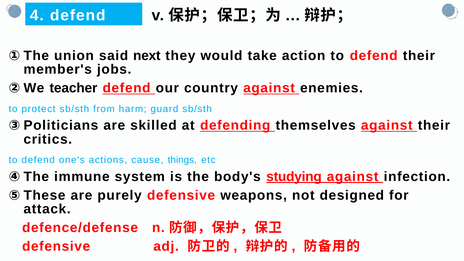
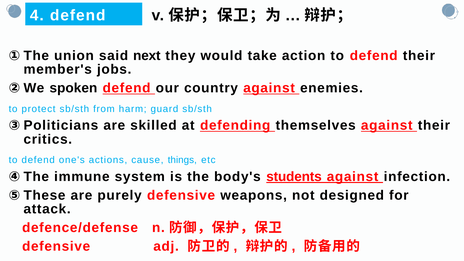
teacher: teacher -> spoken (73, 88)
studying: studying -> students (294, 177)
